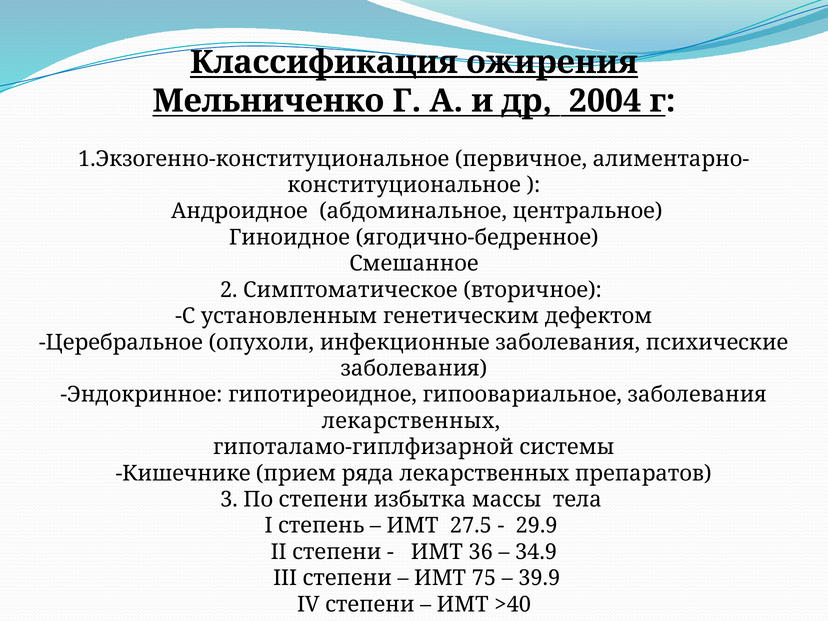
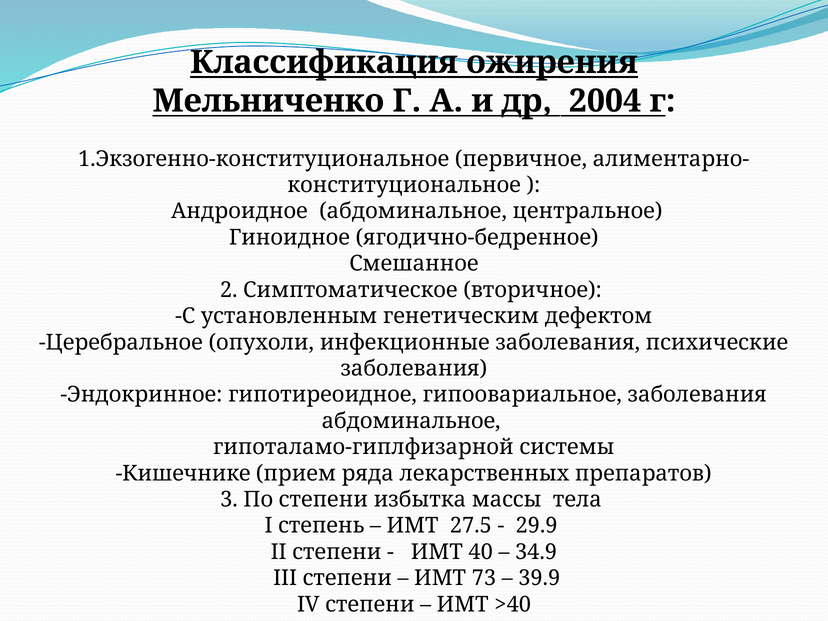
лекарственных: лекарственных -> абдоминальное (411, 421)
36: 36 -> 40 (481, 552)
75: 75 -> 73 (484, 578)
